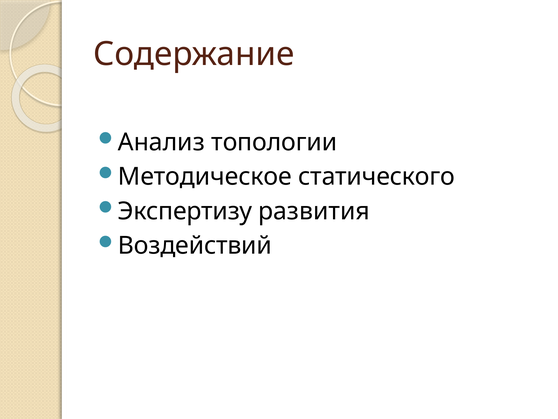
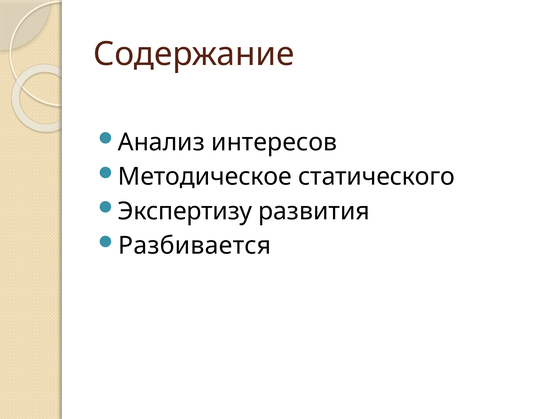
топологии: топологии -> интересов (274, 142)
Воздействий: Воздействий -> Разбивается (195, 245)
